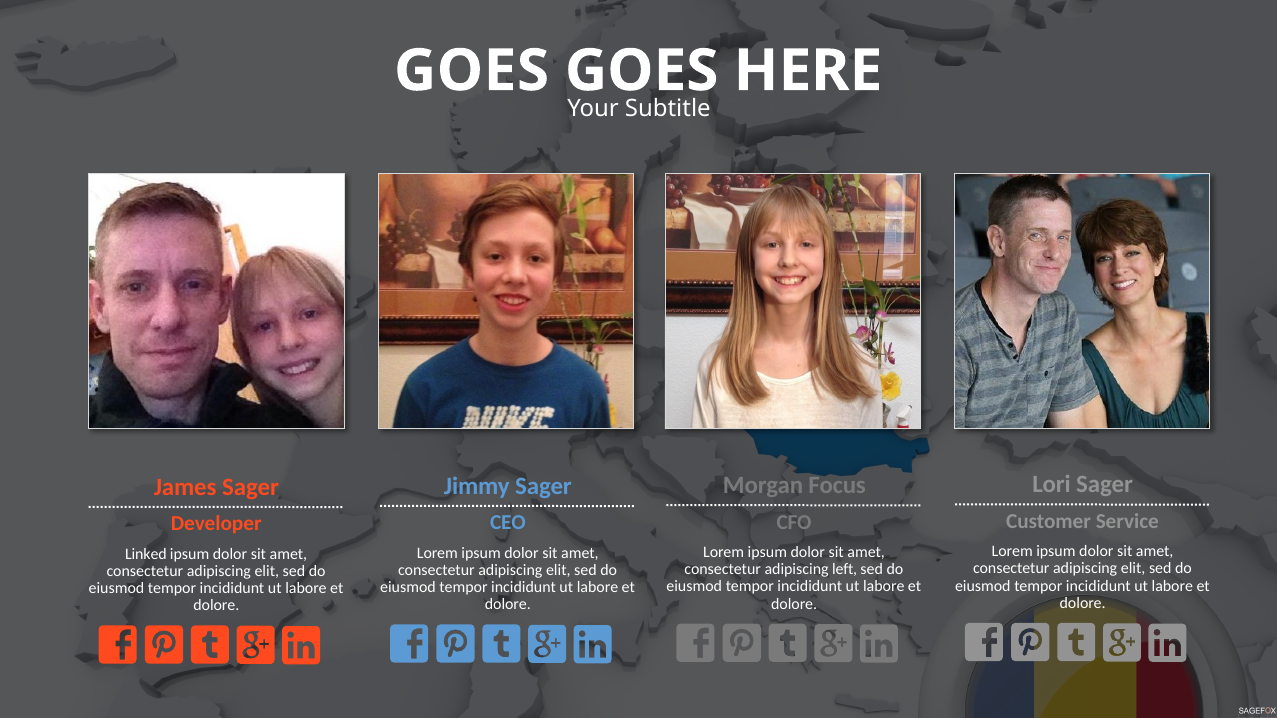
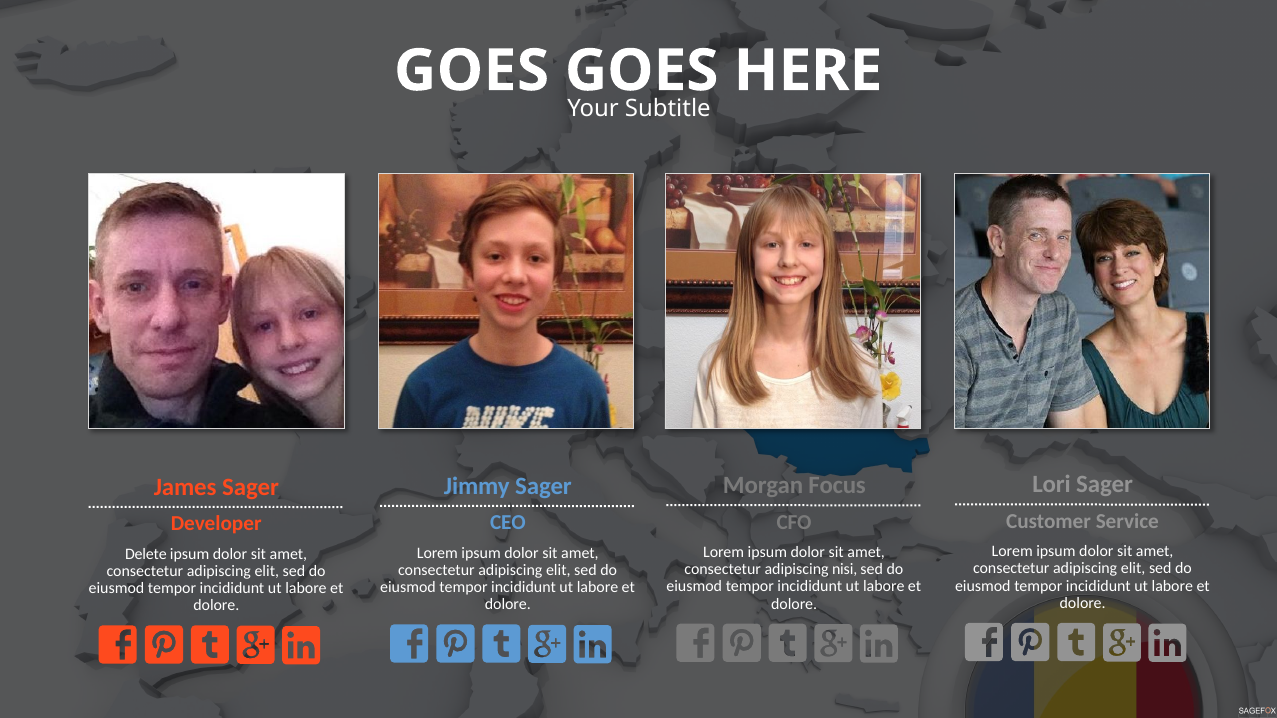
Linked: Linked -> Delete (146, 554)
left: left -> nisi (845, 570)
